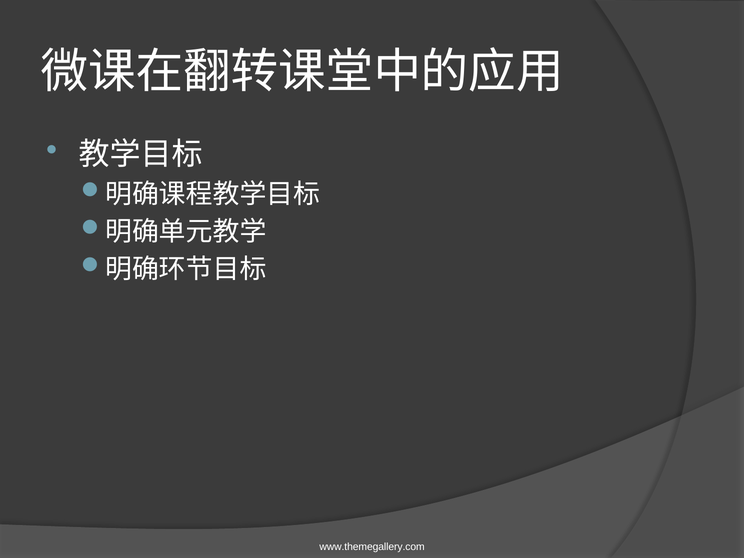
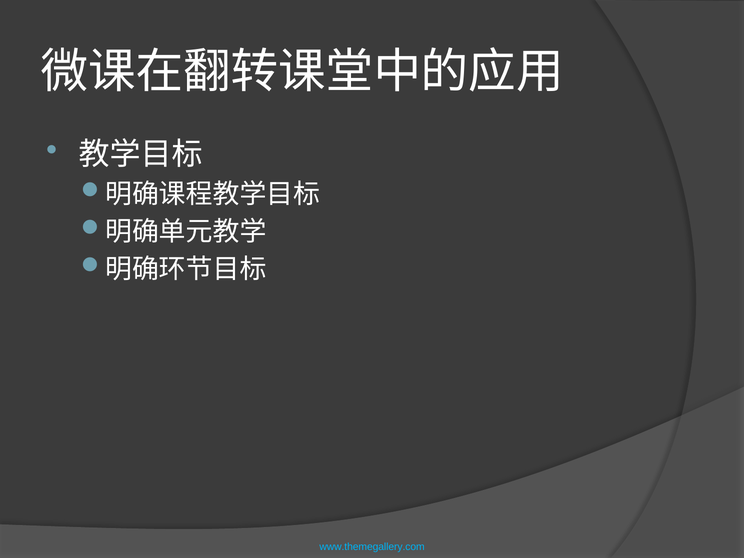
www.themegallery.com colour: white -> light blue (372, 547)
